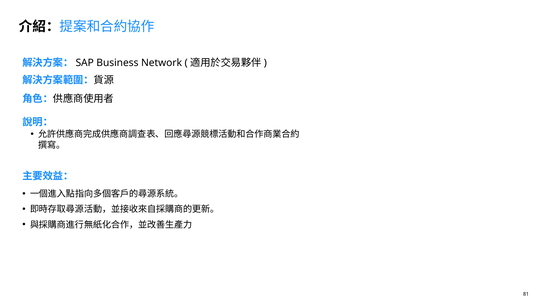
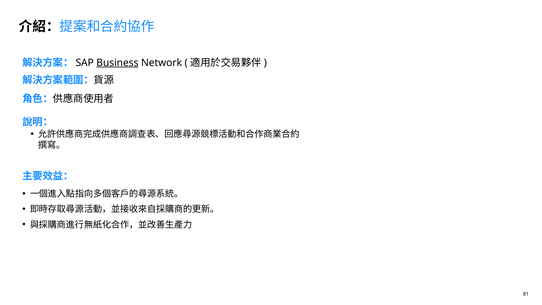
Business underline: none -> present (117, 63)
